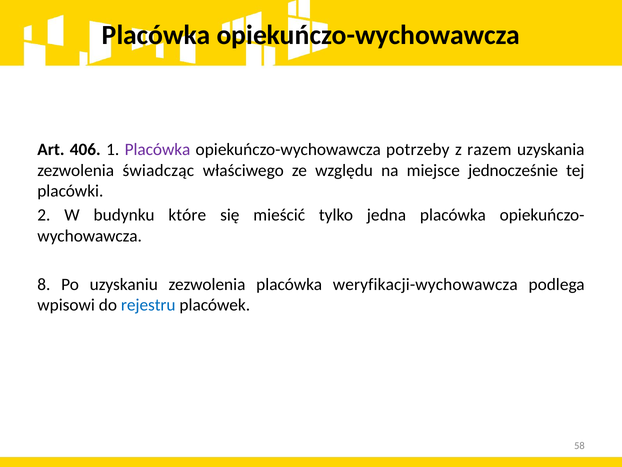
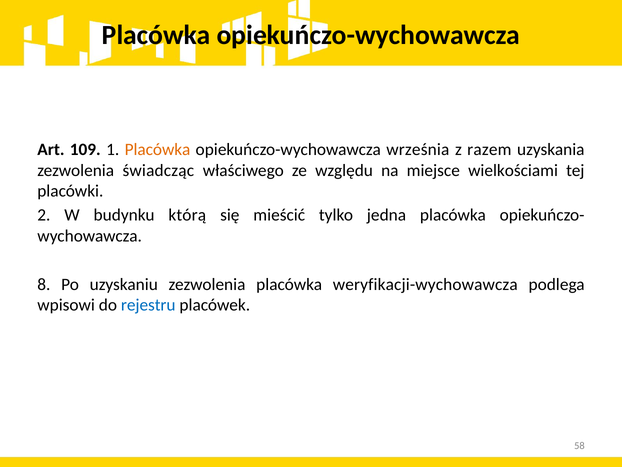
406: 406 -> 109 (85, 149)
Placówka colour: purple -> orange (158, 149)
potrzeby: potrzeby -> września (418, 149)
jednocześnie: jednocześnie -> wielkościami (513, 170)
które: które -> którą (187, 215)
